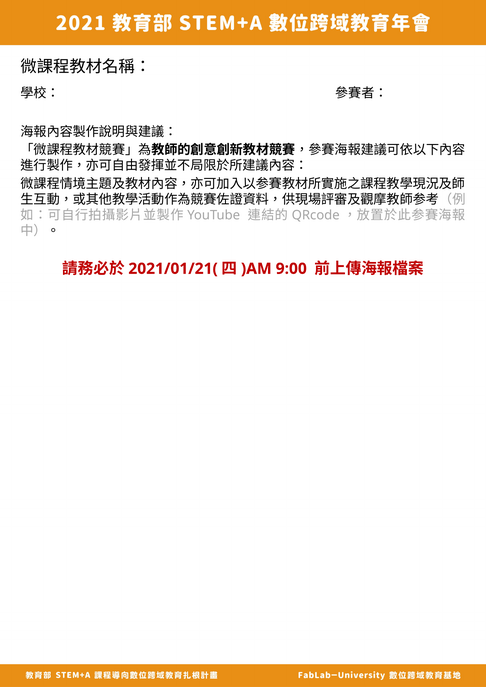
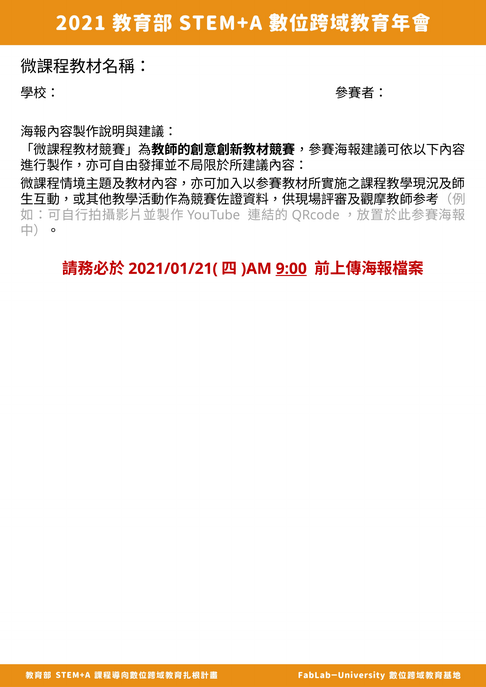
9:00 underline: none -> present (291, 269)
